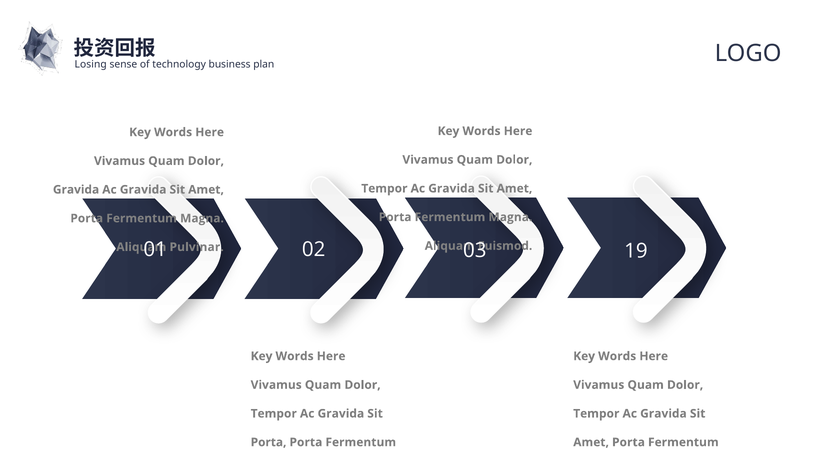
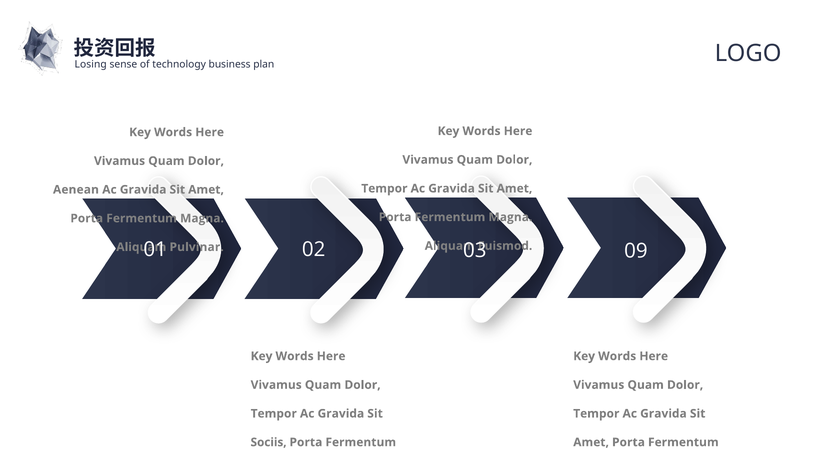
Gravida: Gravida -> Aenean (76, 190)
19: 19 -> 09 (636, 251)
Porta: Porta -> Sociis (269, 443)
